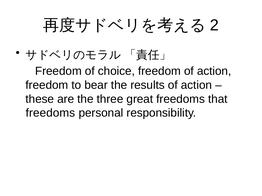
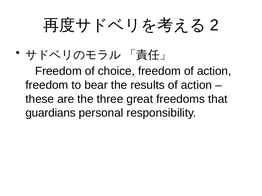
freedoms: freedoms -> guardians (51, 113)
